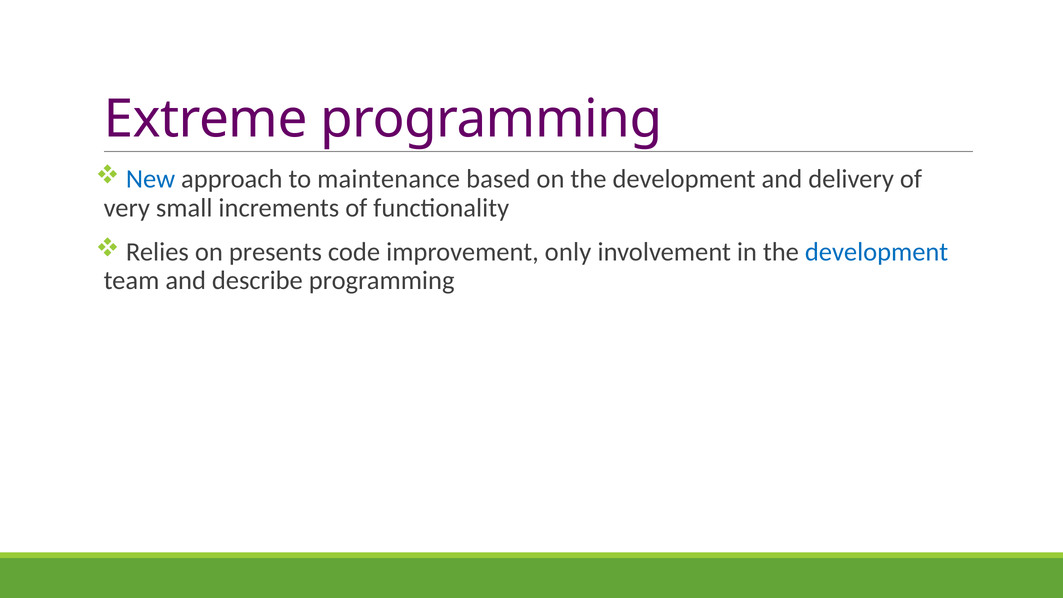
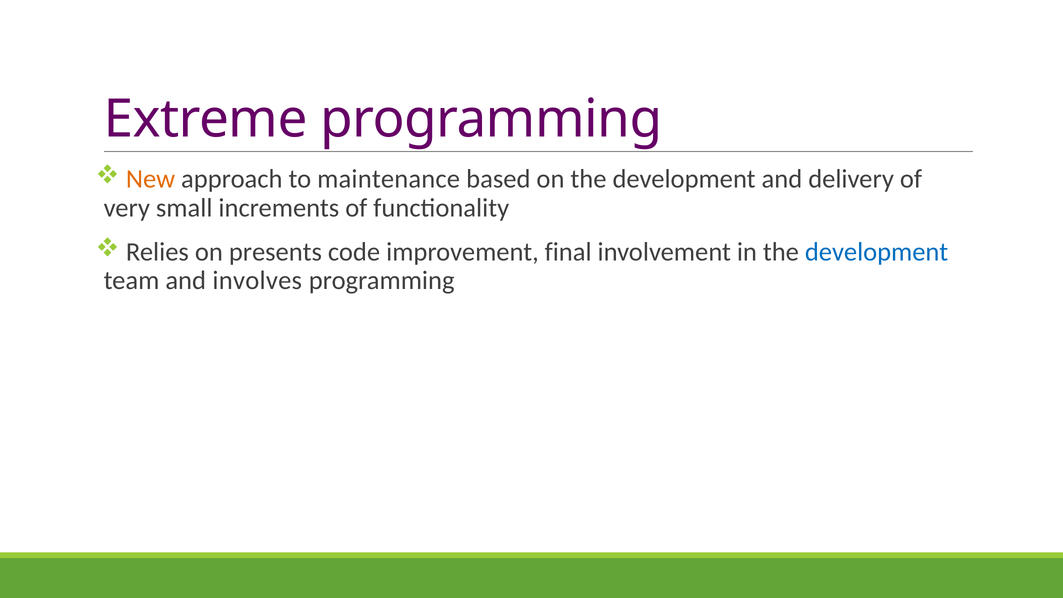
New colour: blue -> orange (151, 179)
only: only -> final (568, 252)
describe: describe -> involves (257, 281)
